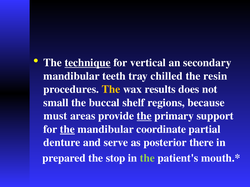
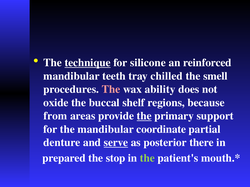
vertical: vertical -> silicone (148, 63)
secondary: secondary -> reinforced (207, 63)
resin: resin -> smell (215, 76)
The colour: yellow -> pink (111, 90)
results: results -> ability (160, 90)
small: small -> oxide (56, 103)
must: must -> from (55, 116)
the underline: present -> none (67, 130)
serve underline: none -> present (116, 143)
